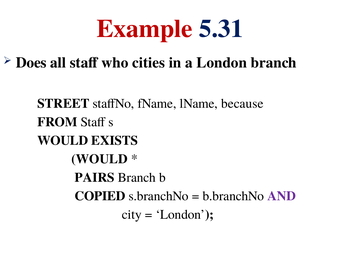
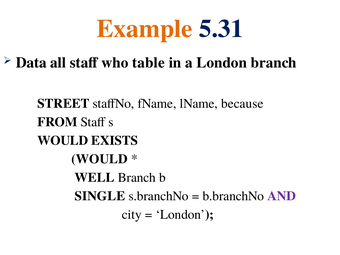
Example colour: red -> orange (145, 29)
Does: Does -> Data (31, 63)
cities: cities -> table (148, 63)
PAIRS: PAIRS -> WELL (95, 178)
COPIED: COPIED -> SINGLE (100, 196)
